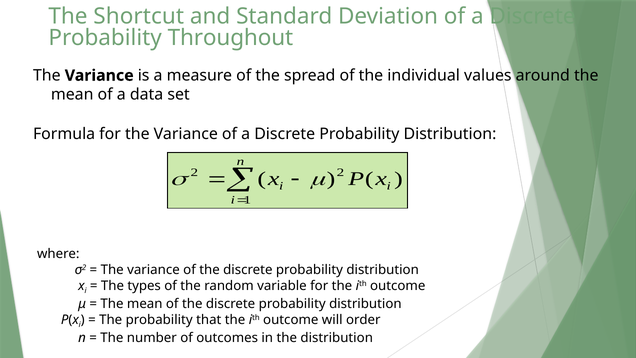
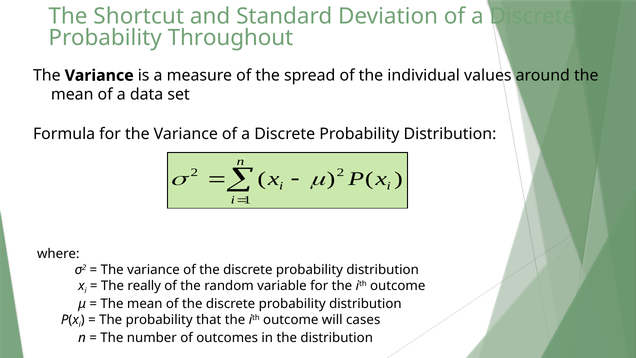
types: types -> really (144, 286)
order: order -> cases (363, 319)
